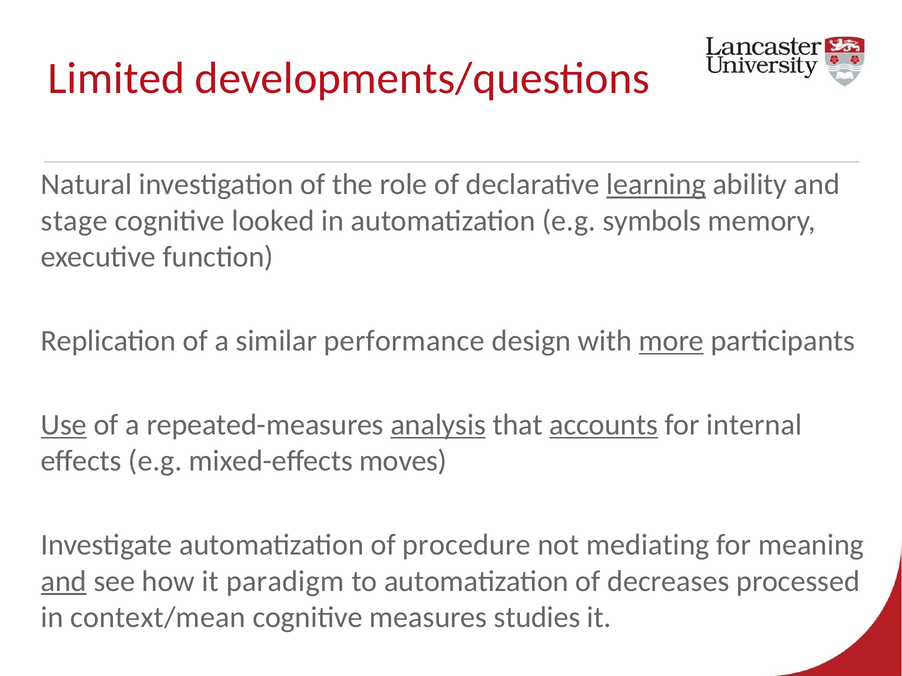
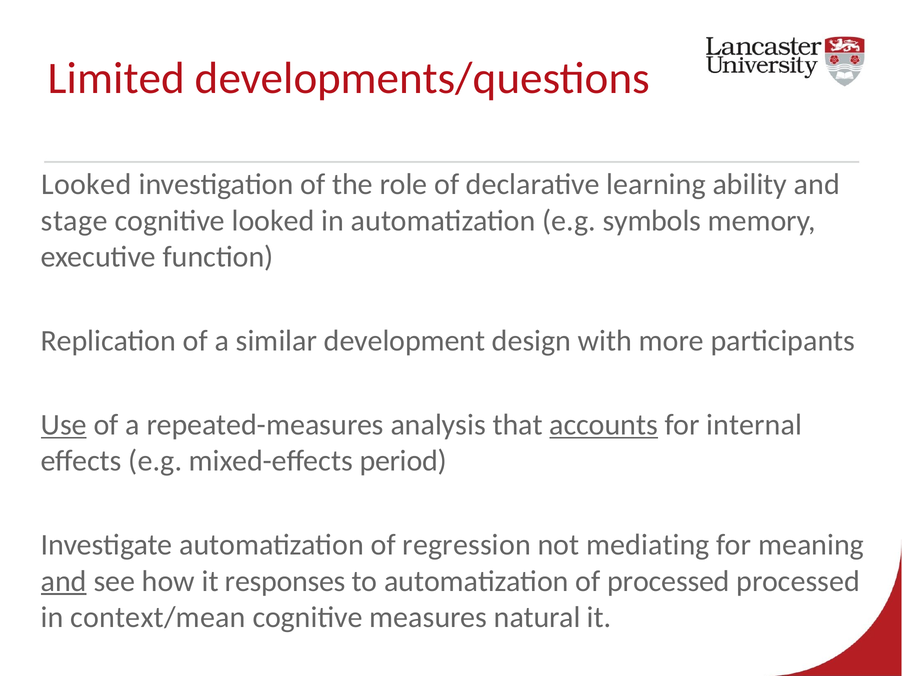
Natural: Natural -> Looked (86, 185)
learning underline: present -> none (656, 185)
performance: performance -> development (404, 341)
more underline: present -> none (671, 341)
analysis underline: present -> none (438, 425)
moves: moves -> period (403, 461)
procedure: procedure -> regression (467, 545)
paradigm: paradigm -> responses (285, 582)
of decreases: decreases -> processed (668, 582)
studies: studies -> natural (537, 618)
